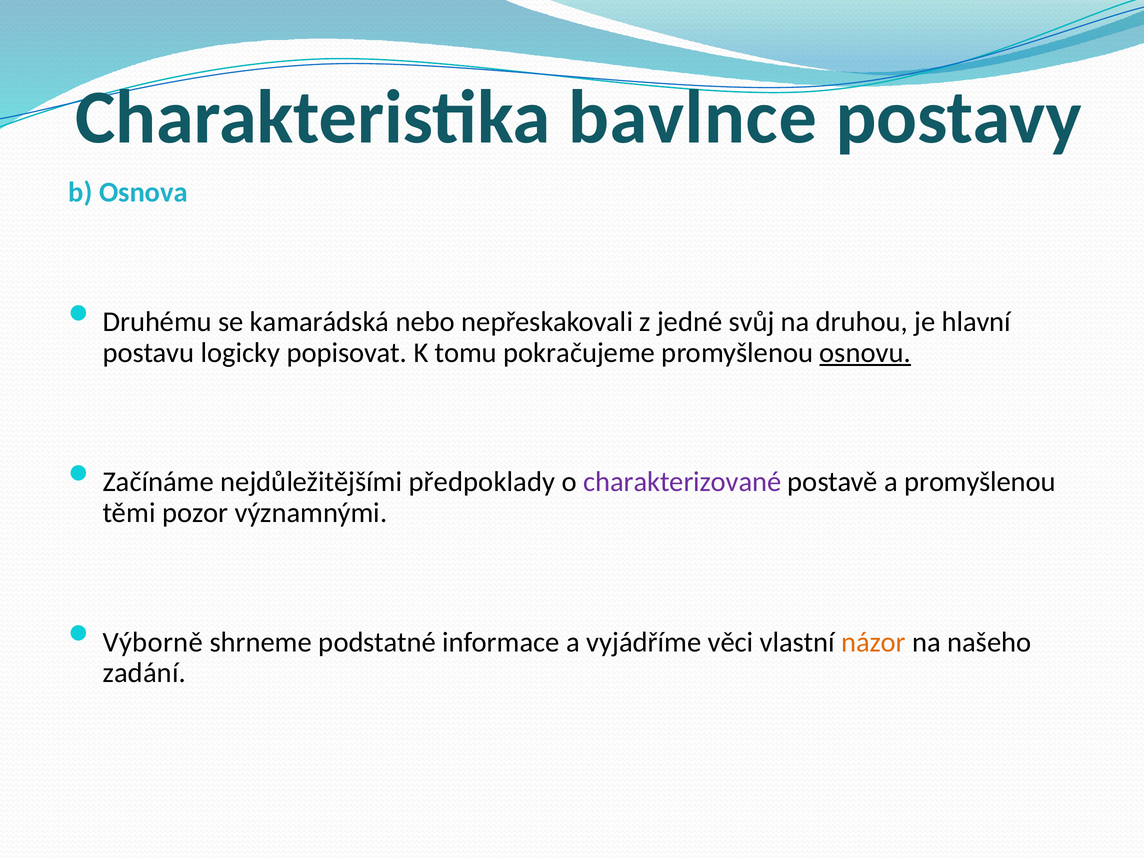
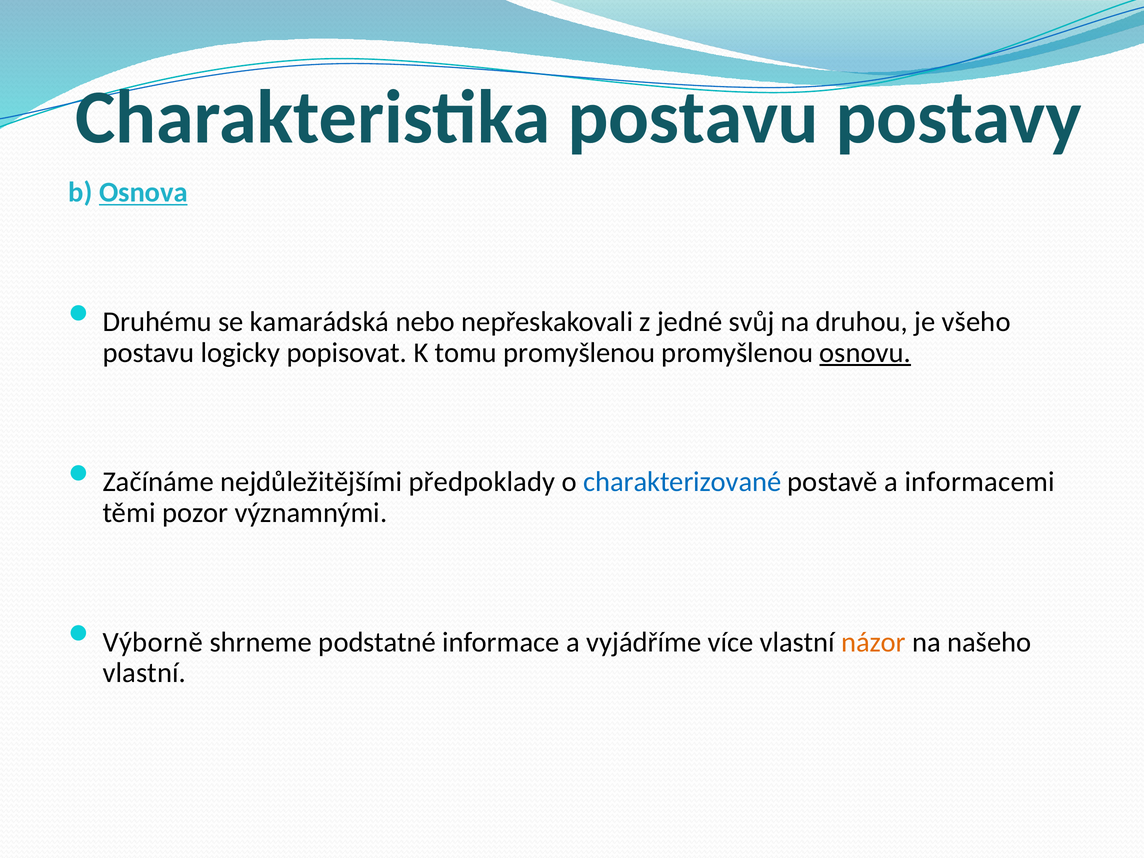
Charakteristika bavlnce: bavlnce -> postavu (693, 118)
Osnova underline: none -> present (143, 193)
hlavní: hlavní -> všeho (976, 322)
tomu pokračujeme: pokračujeme -> promyšlenou (579, 353)
charakterizované colour: purple -> blue (682, 482)
a promyšlenou: promyšlenou -> informacemi (980, 482)
věci: věci -> více (731, 642)
zadání: zadání -> vlastní (144, 673)
